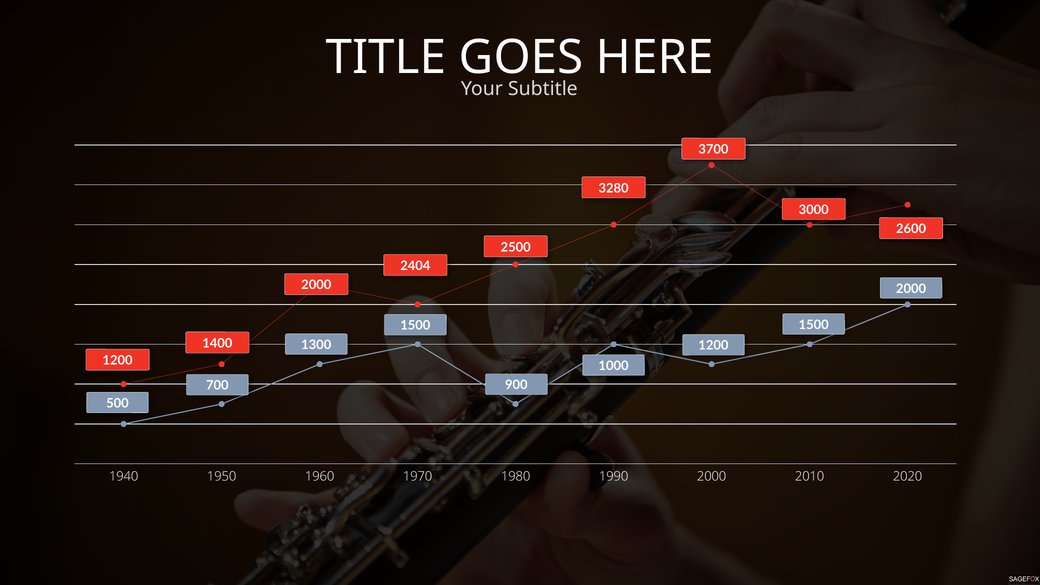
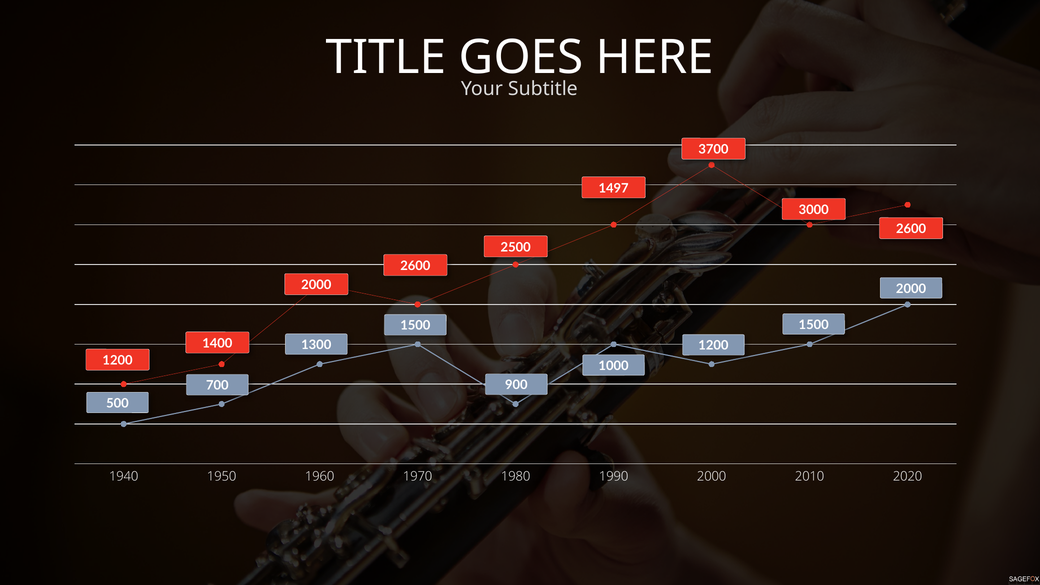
3280: 3280 -> 1497 (614, 188)
2404: 2404 -> 2600 (415, 266)
